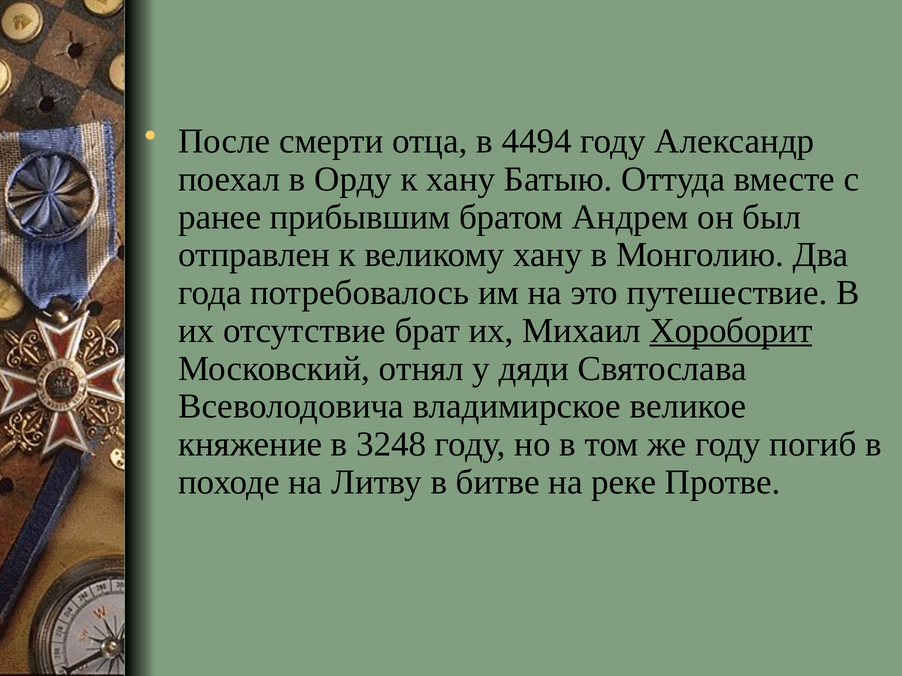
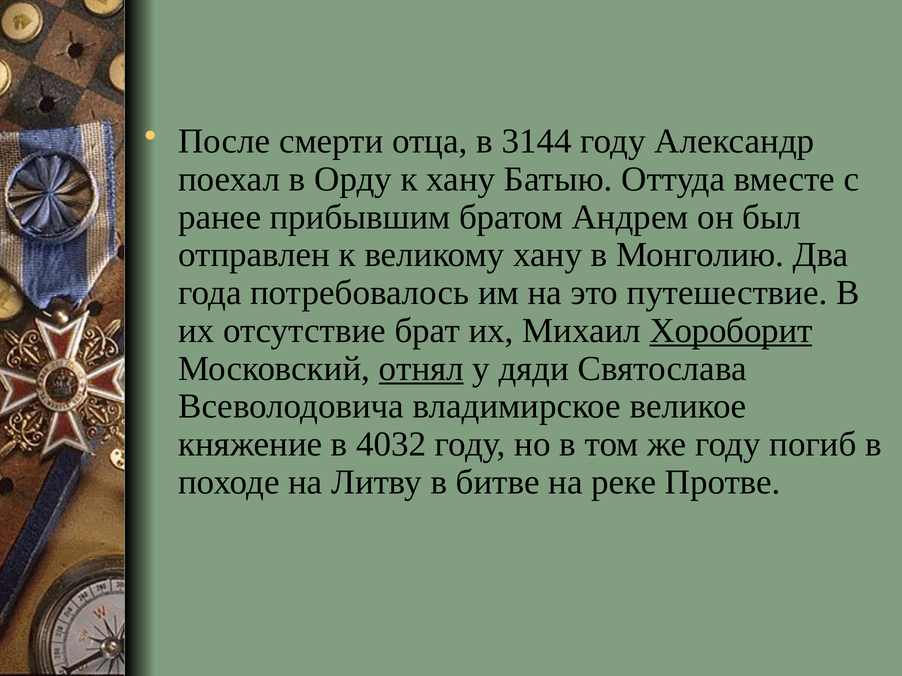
4494: 4494 -> 3144 (537, 141)
отнял underline: none -> present (421, 369)
3248: 3248 -> 4032 (391, 445)
